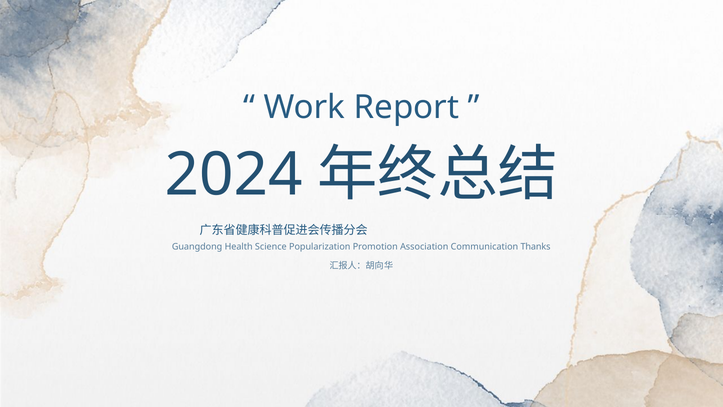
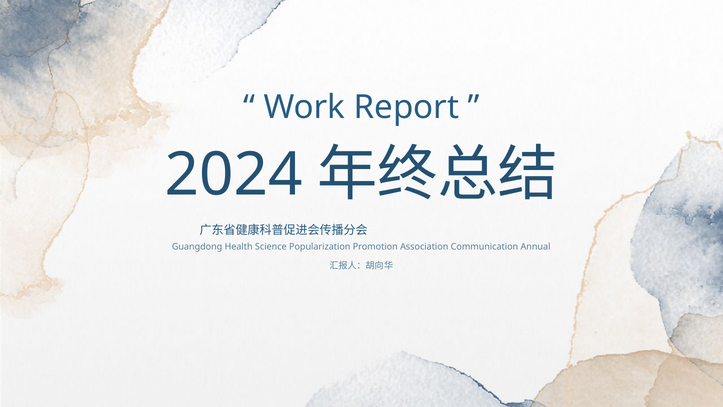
Thanks: Thanks -> Annual (536, 247)
